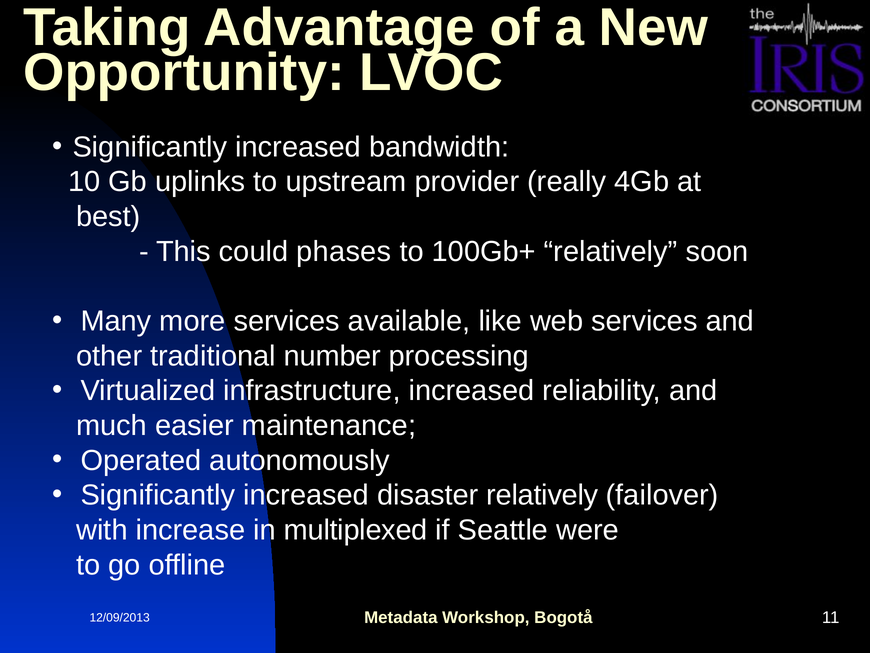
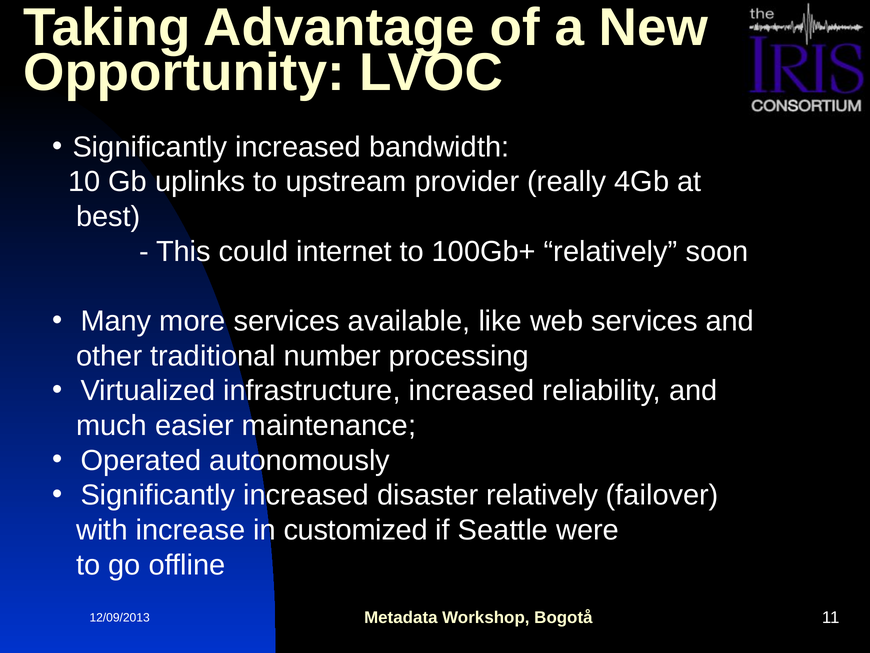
phases: phases -> internet (344, 251)
multiplexed: multiplexed -> customized (356, 530)
